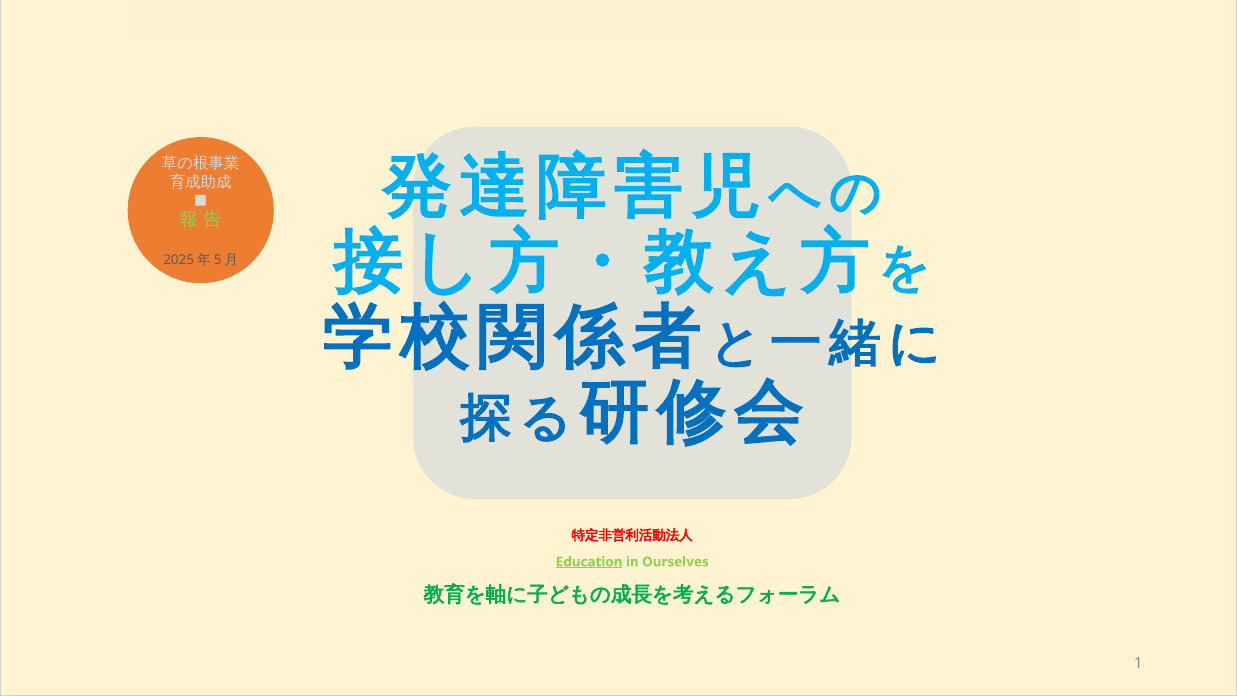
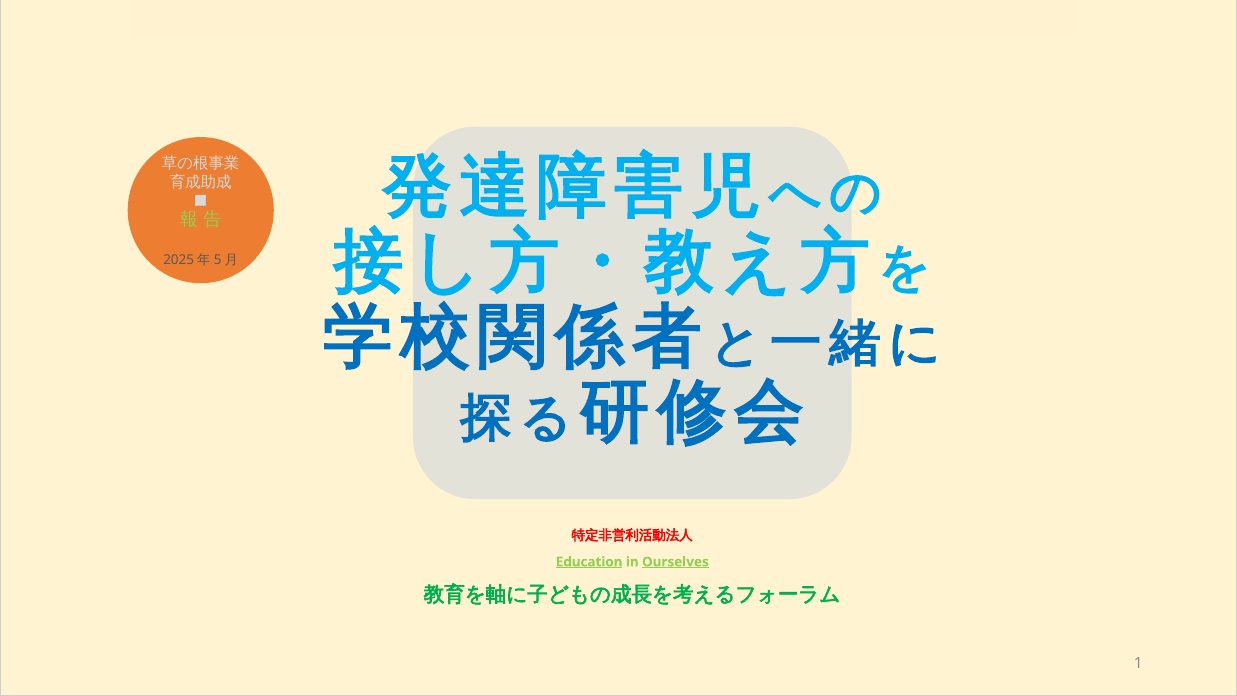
Ourselves underline: none -> present (675, 562)
